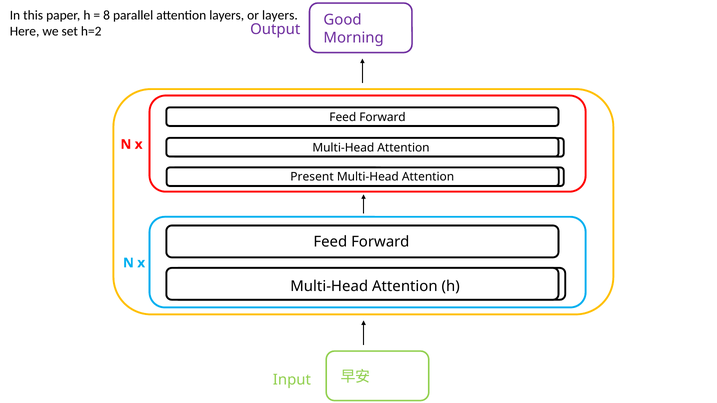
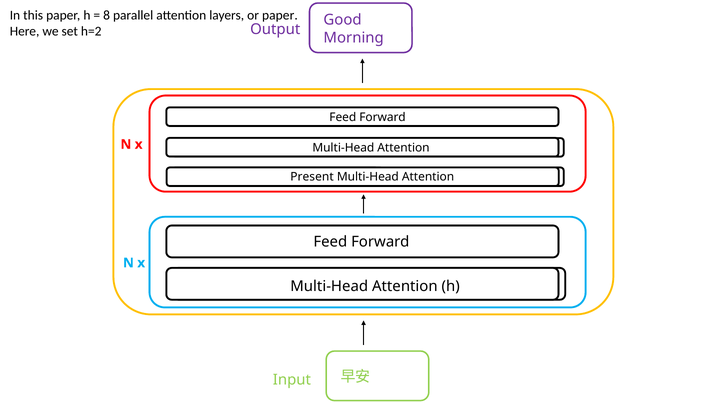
or layers: layers -> paper (280, 15)
